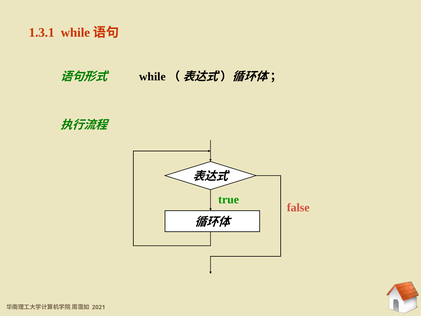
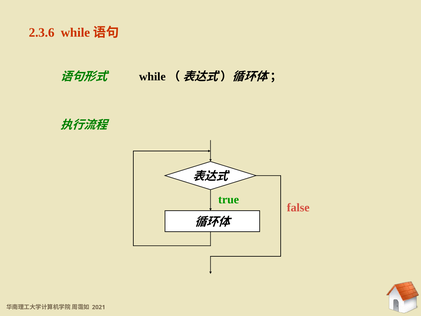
1.3.1: 1.3.1 -> 2.3.6 (42, 32)
